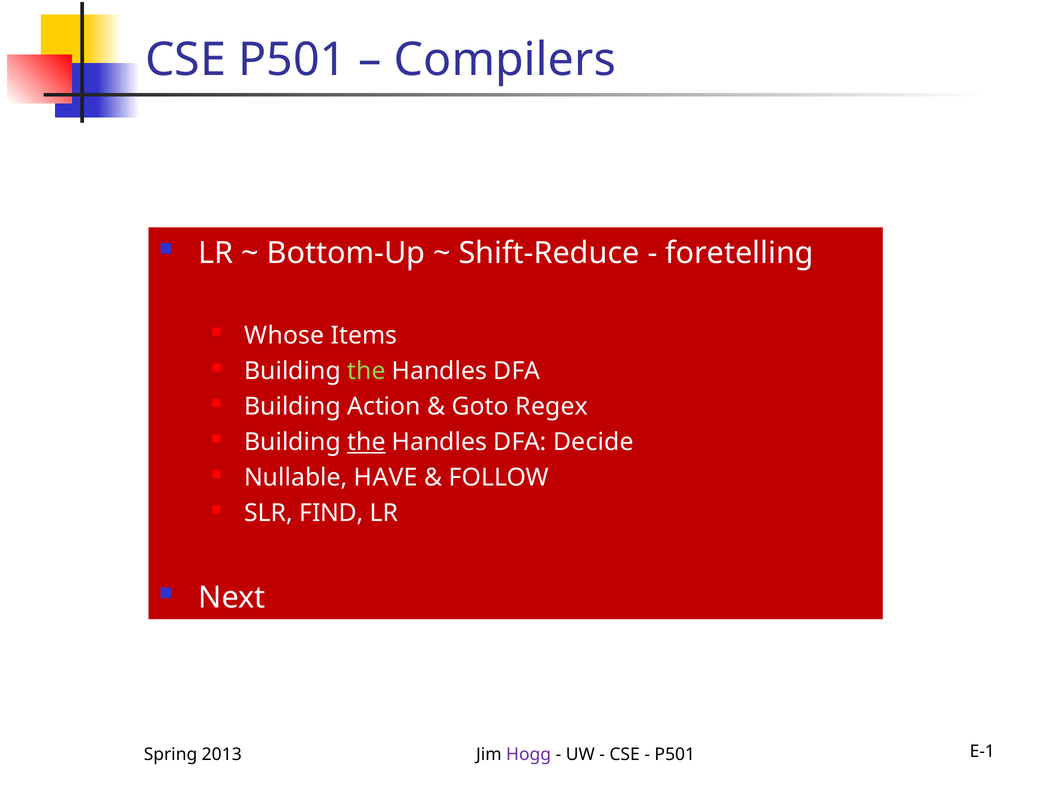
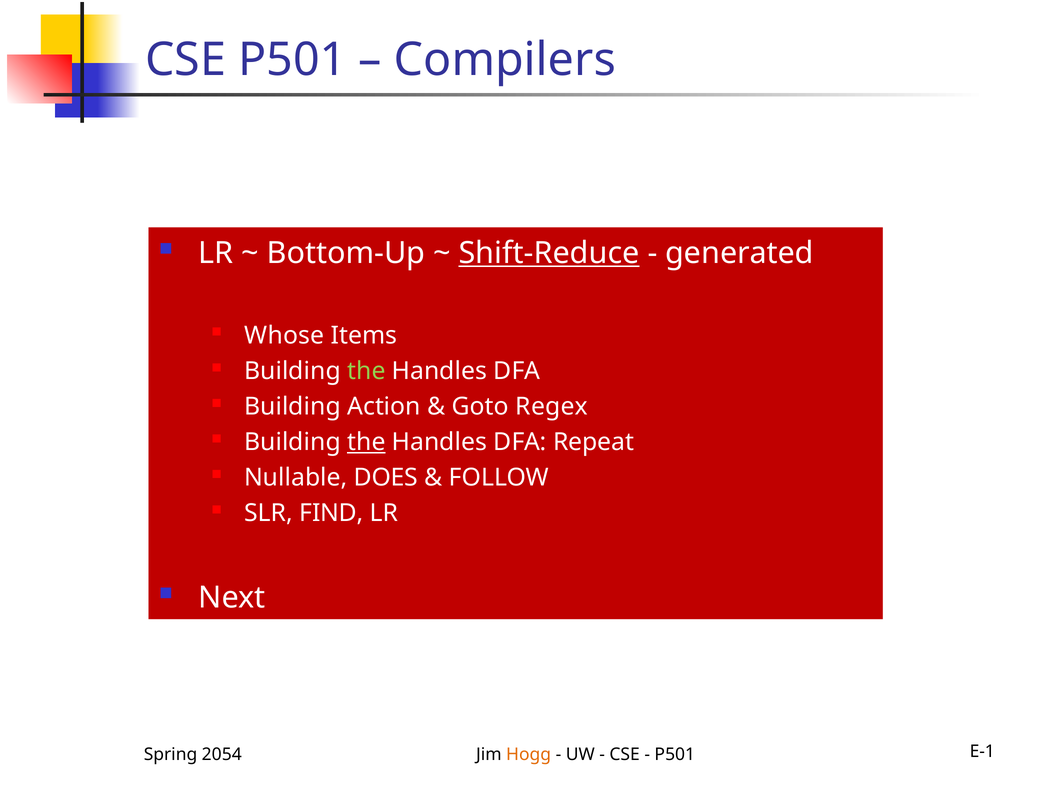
Shift-Reduce underline: none -> present (549, 253)
foretelling: foretelling -> generated (740, 253)
Decide: Decide -> Repeat (594, 442)
HAVE: HAVE -> DOES (386, 478)
2013: 2013 -> 2054 (222, 754)
Hogg colour: purple -> orange (529, 754)
